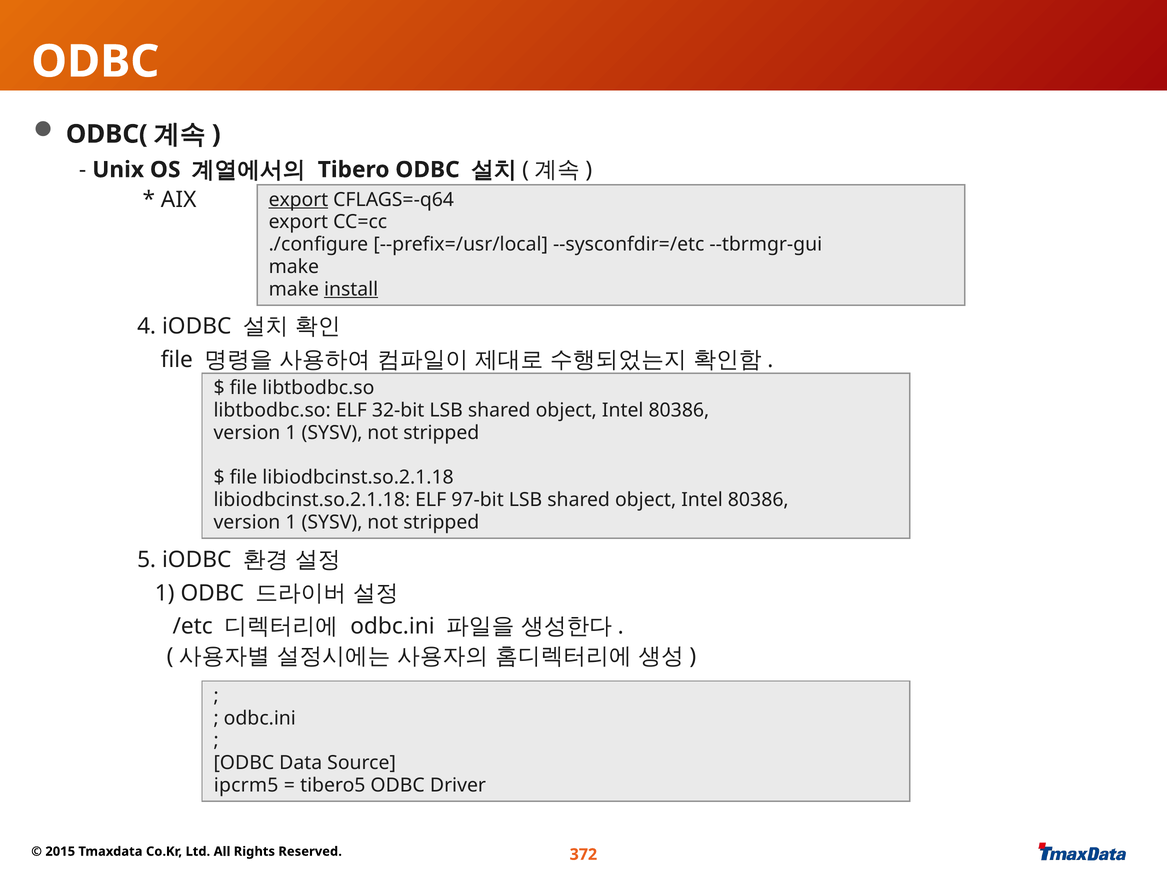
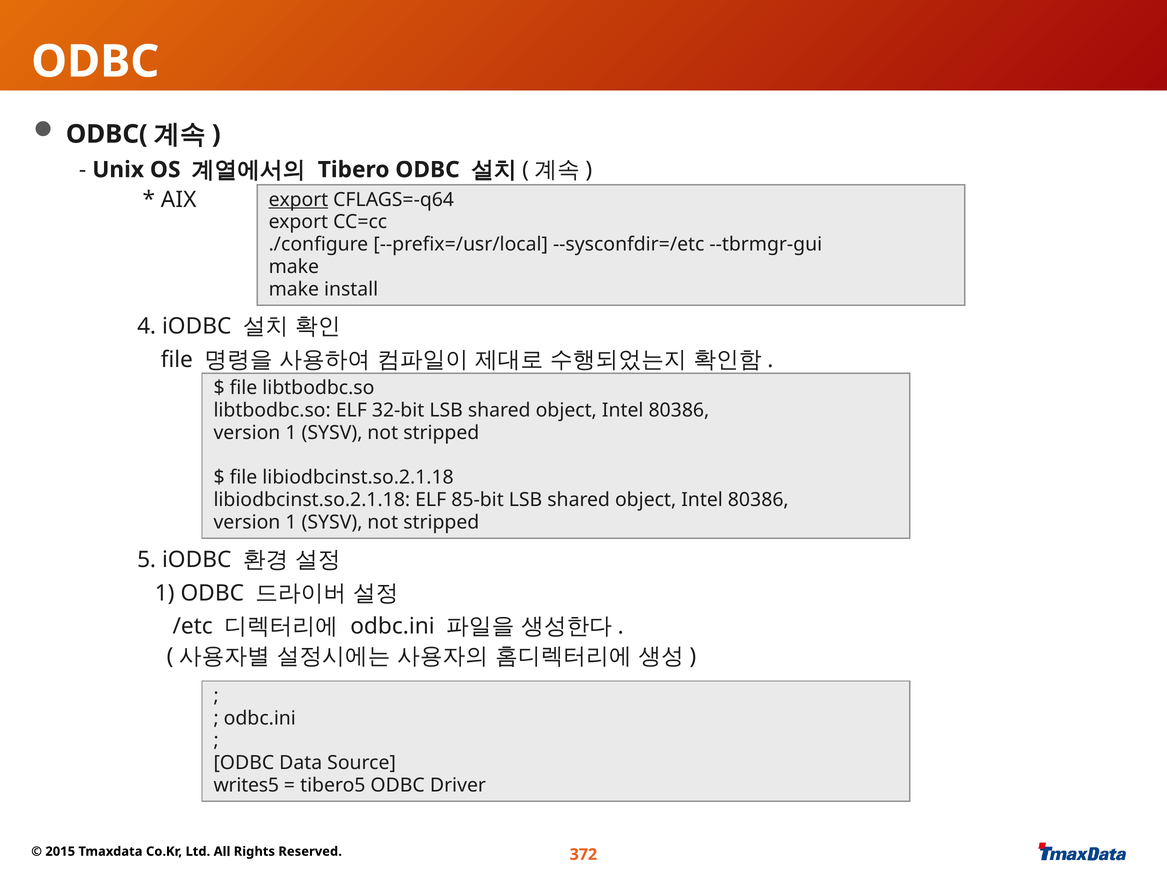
install underline: present -> none (351, 289)
97-bit: 97-bit -> 85-bit (478, 500)
ipcrm5: ipcrm5 -> writes5 (246, 786)
